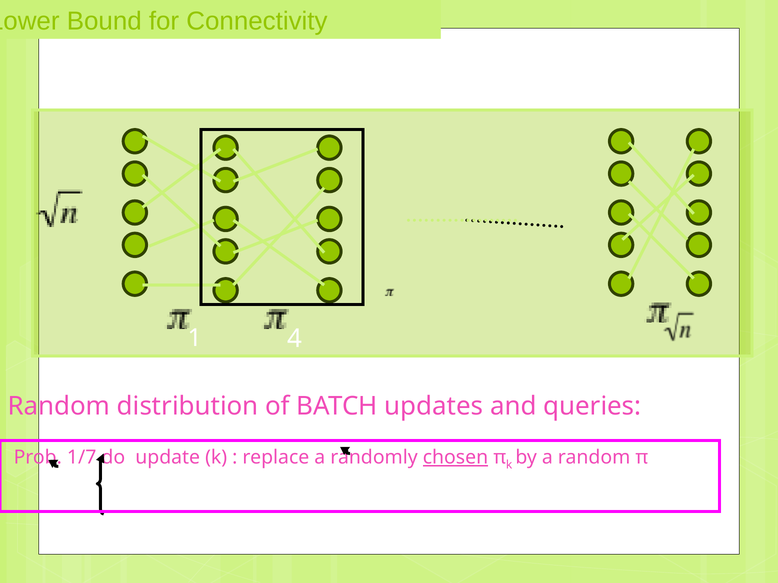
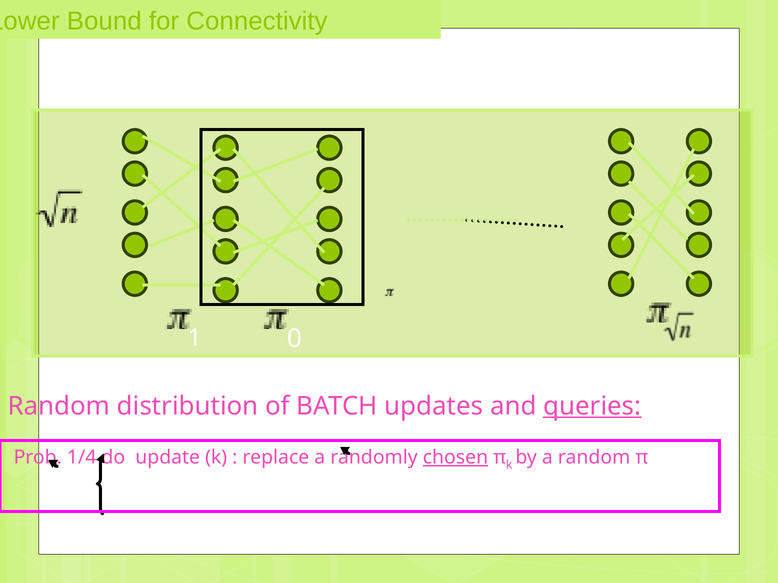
4: 4 -> 0 (295, 339)
queries underline: none -> present (592, 406)
1/7: 1/7 -> 1/4 (82, 458)
